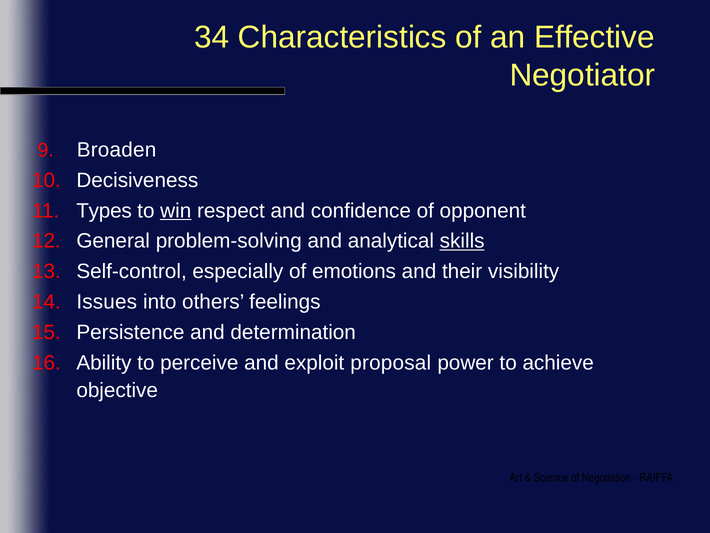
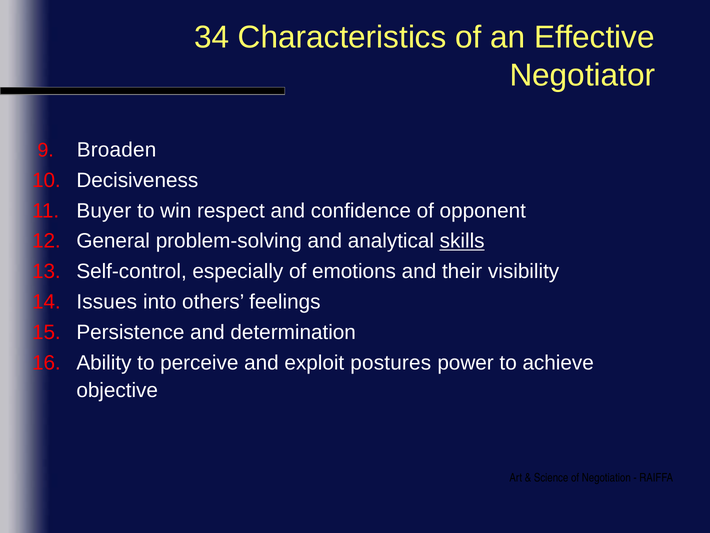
Types: Types -> Buyer (104, 210)
win underline: present -> none (176, 210)
proposal: proposal -> postures (391, 363)
